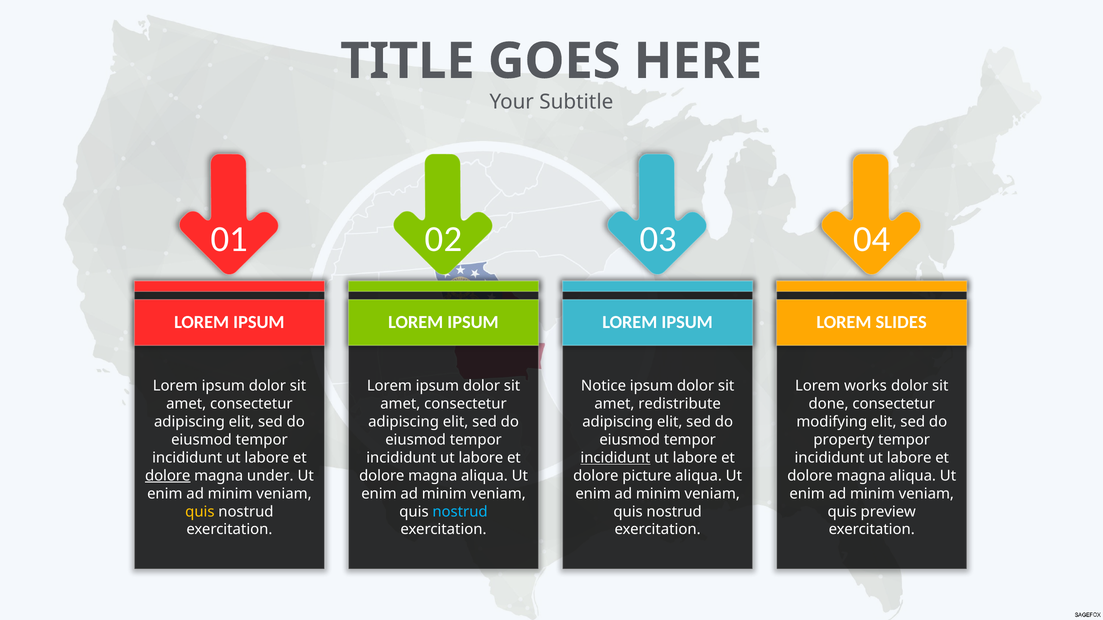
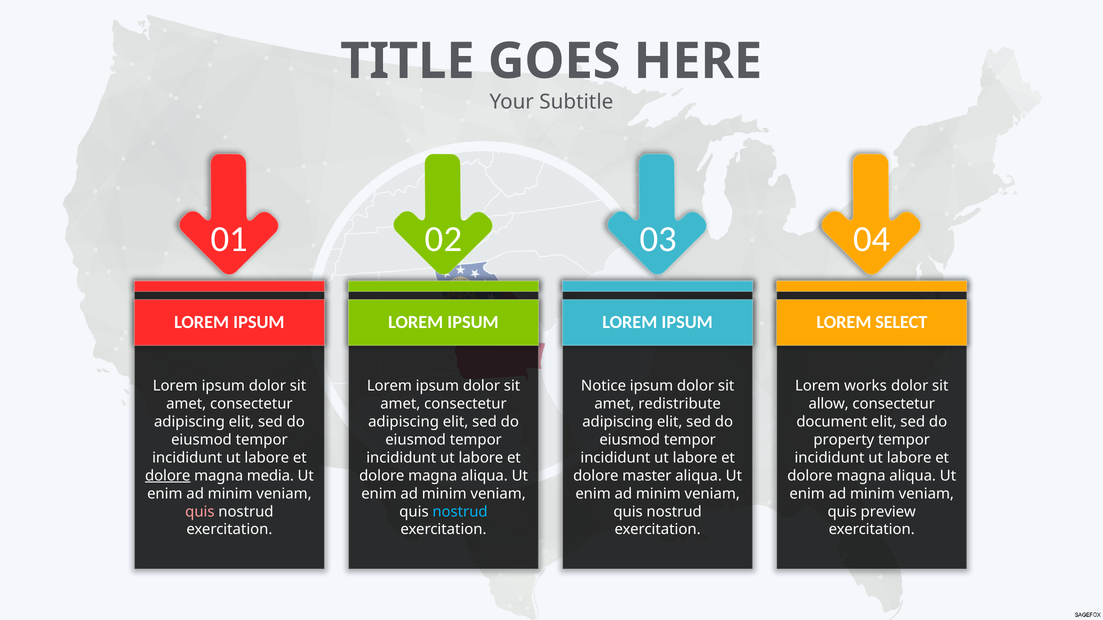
SLIDES: SLIDES -> SELECT (901, 322)
done: done -> allow (829, 404)
modifying: modifying -> document (832, 422)
incididunt underline: present -> none (615, 458)
under: under -> media (270, 476)
picture: picture -> master (647, 476)
quis colour: yellow -> pink (200, 512)
